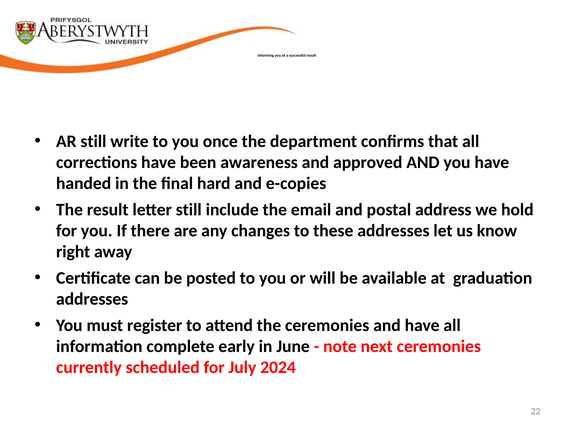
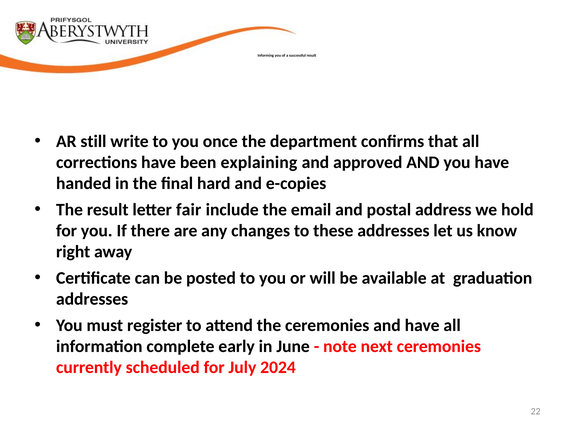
awareness: awareness -> explaining (259, 163)
letter still: still -> fair (189, 210)
